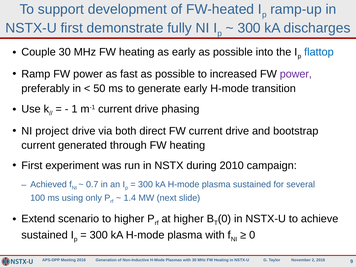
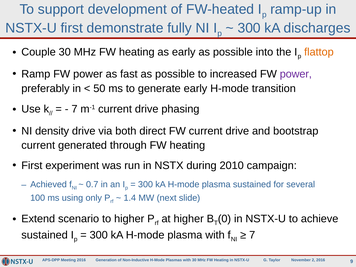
flattop colour: blue -> orange (319, 52)
1: 1 -> 7 (74, 109)
project: project -> density (52, 131)
0: 0 -> 7 (252, 235)
